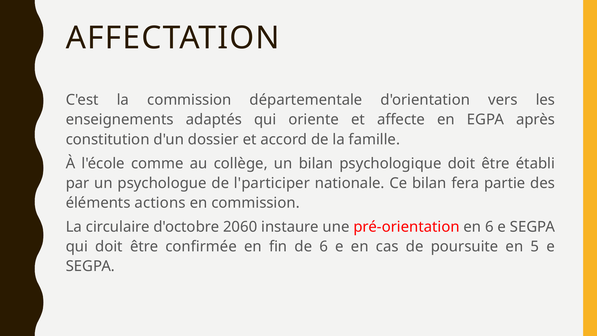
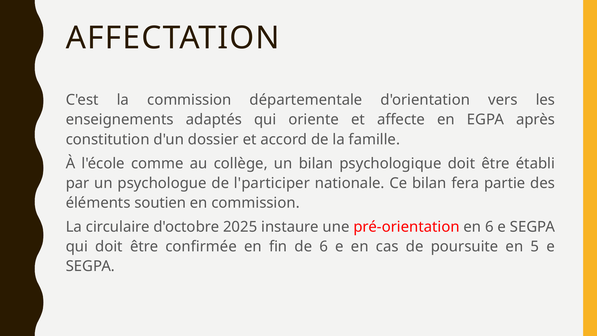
actions: actions -> soutien (160, 203)
2060: 2060 -> 2025 (240, 227)
